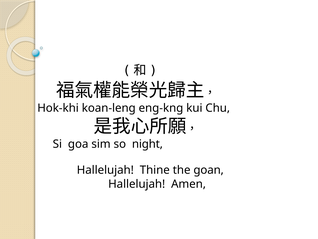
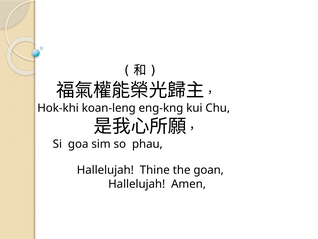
night: night -> phau (147, 144)
